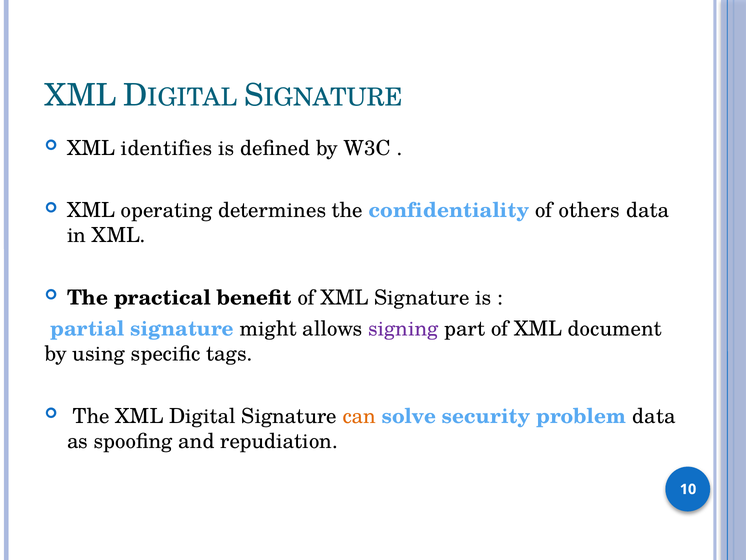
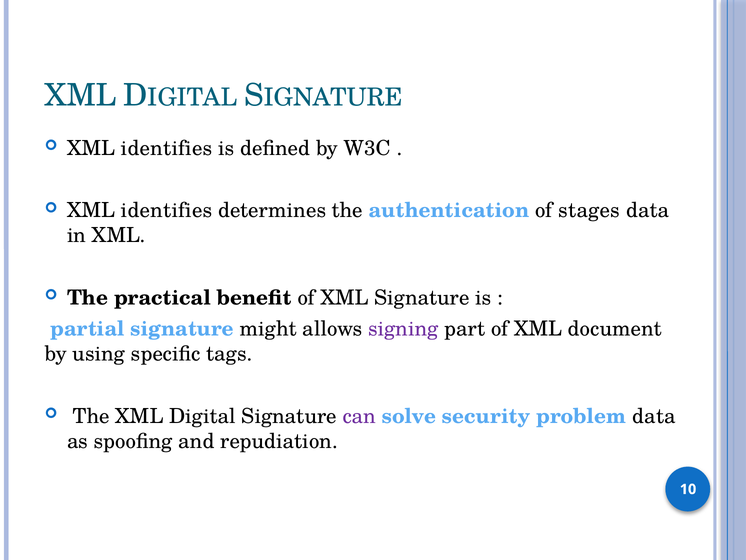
operating: operating -> identifies (167, 210)
confidentiality: confidentiality -> authentication (449, 210)
others: others -> stages (589, 210)
can colour: orange -> purple (359, 416)
